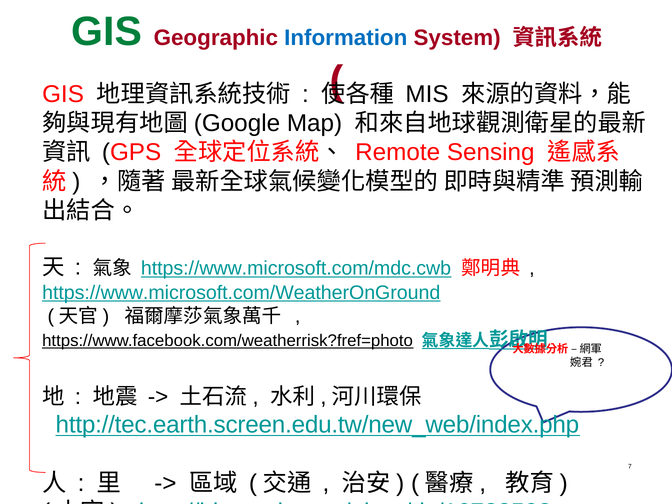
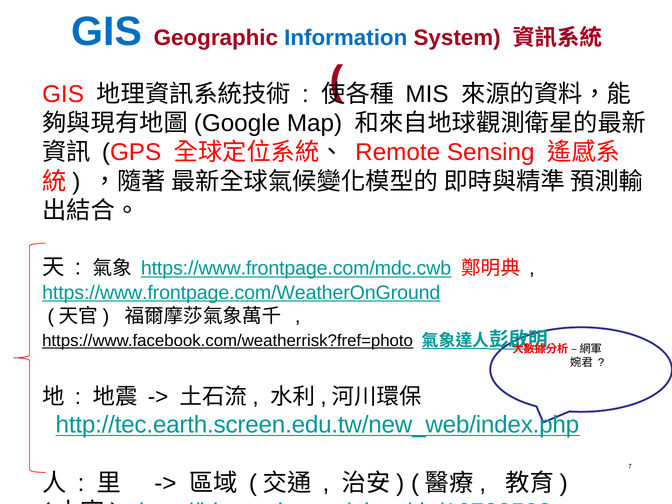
GIS colour: green -> blue (107, 31)
https://www.microsoft.com/mdc.cwb: https://www.microsoft.com/mdc.cwb -> https://www.frontpage.com/mdc.cwb (296, 268)
https://www.microsoft.com/WeatherOnGround: https://www.microsoft.com/WeatherOnGround -> https://www.frontpage.com/WeatherOnGround (241, 293)
